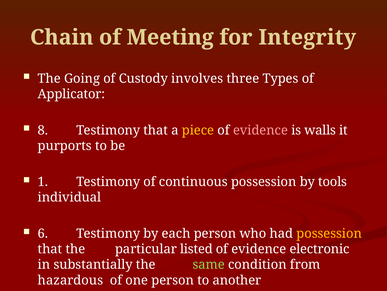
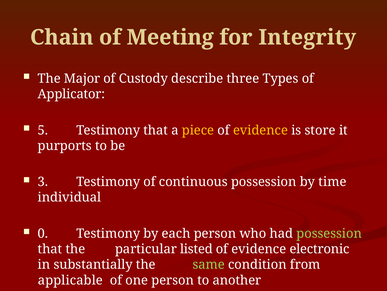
Going: Going -> Major (82, 78)
involves: involves -> describe (197, 78)
8: 8 -> 5 (43, 130)
evidence colour: pink -> yellow (260, 130)
walls: walls -> store (320, 130)
1: 1 -> 3 (43, 181)
tools: tools -> time (332, 181)
6: 6 -> 0 (43, 233)
possession colour: yellow -> light green (329, 233)
hazardous: hazardous -> applicable (70, 280)
